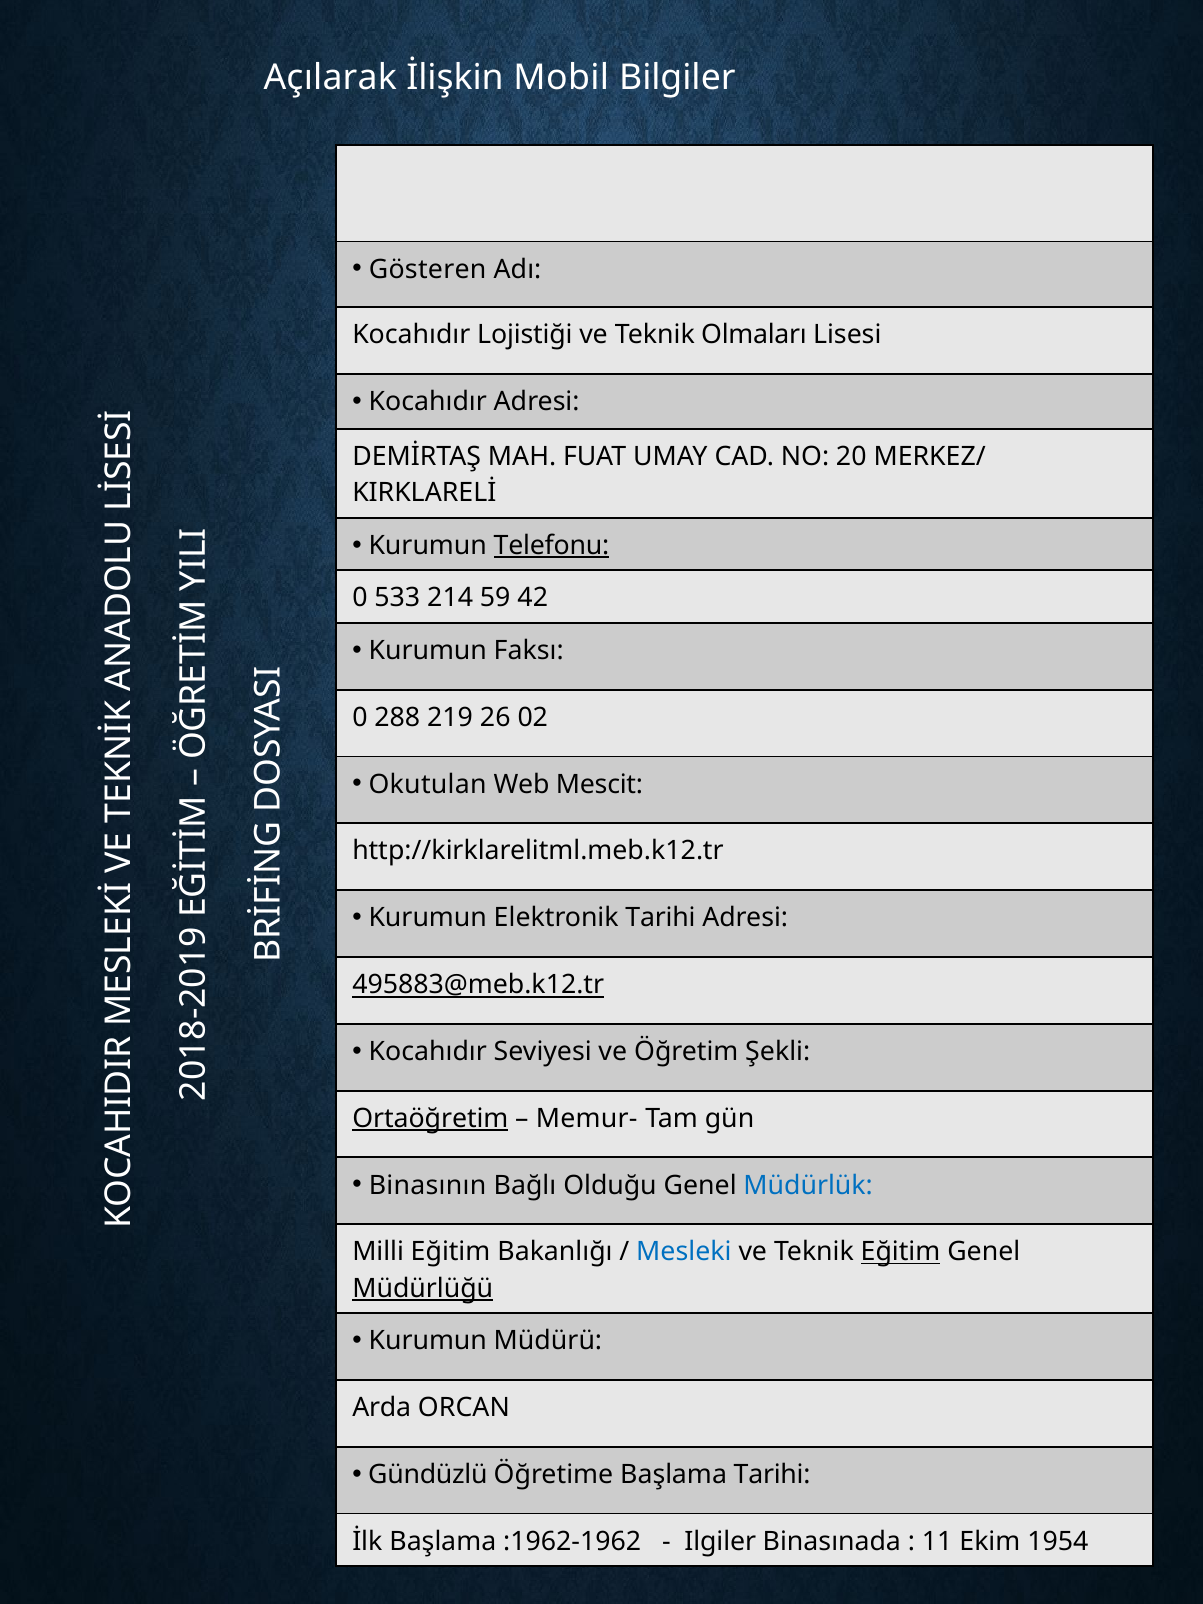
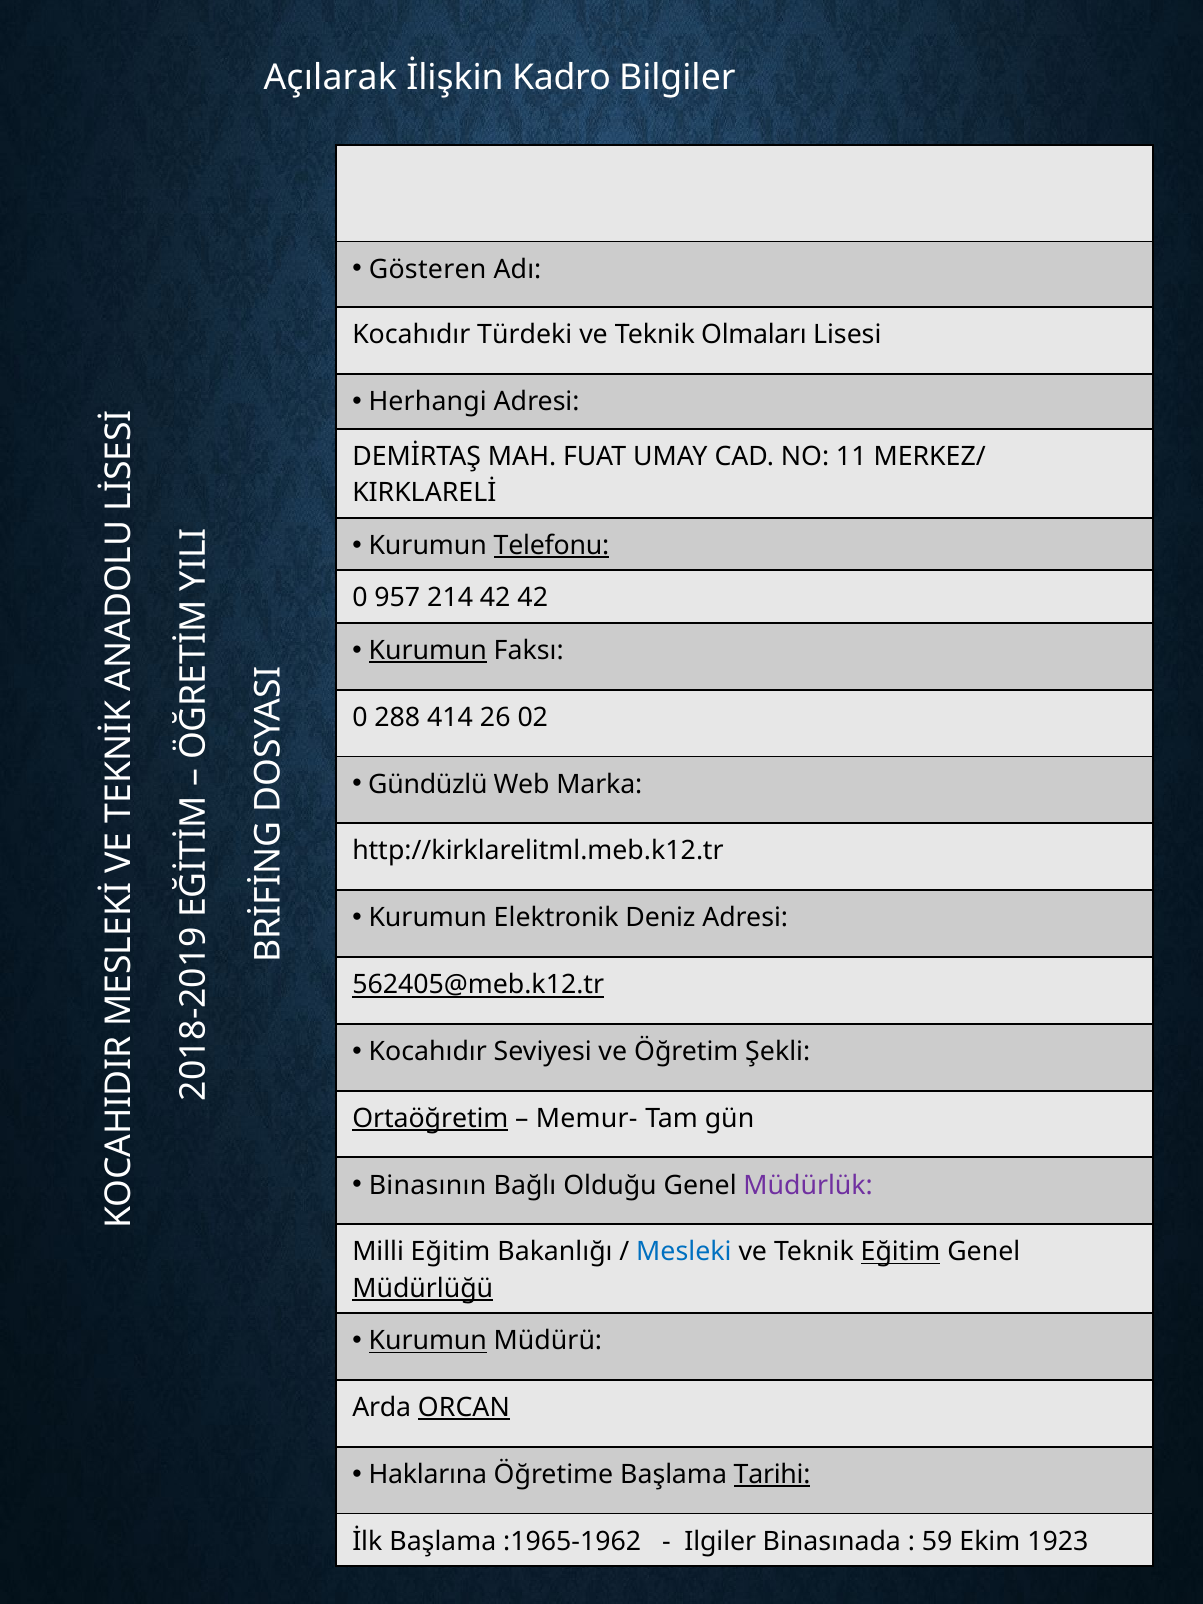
Mobil: Mobil -> Kadro (562, 78)
Lojistiği: Lojistiği -> Türdeki (525, 335)
Kocahıdır: Kocahıdır -> Herhangi (428, 402)
20: 20 -> 11 (851, 457)
533: 533 -> 957 (397, 598)
214 59: 59 -> 42 (495, 598)
Kurumun underline: none -> present (428, 651)
219: 219 -> 414 (450, 717)
Okutulan: Okutulan -> Gündüzlü (428, 784)
Mescit: Mescit -> Marka (599, 784)
Elektronik Tarihi: Tarihi -> Deniz (661, 918)
495883@meb.k12.tr: 495883@meb.k12.tr -> 562405@meb.k12.tr (478, 985)
Müdürlük colour: blue -> purple (808, 1185)
Kurumun underline: none -> present (428, 1341)
ORCAN underline: none -> present (464, 1408)
Gündüzlü: Gündüzlü -> Haklarına (428, 1475)
Tarihi underline: none -> present (772, 1475)
:1962-1962: :1962-1962 -> :1965-1962 (572, 1541)
11: 11 -> 59 (937, 1541)
1954: 1954 -> 1923 (1058, 1541)
